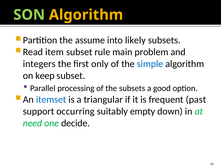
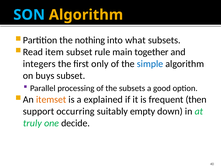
SON colour: light green -> light blue (29, 15)
assume: assume -> nothing (90, 40)
likely: likely -> what (135, 40)
problem: problem -> together (152, 52)
keep: keep -> buys (45, 76)
itemset colour: blue -> orange (51, 99)
triangular: triangular -> explained (103, 99)
past: past -> then (196, 99)
need: need -> truly (32, 123)
